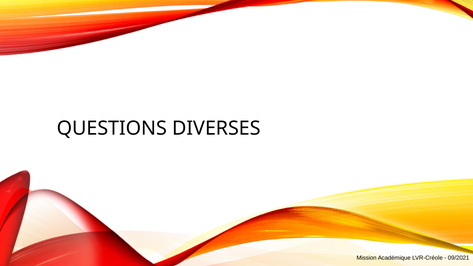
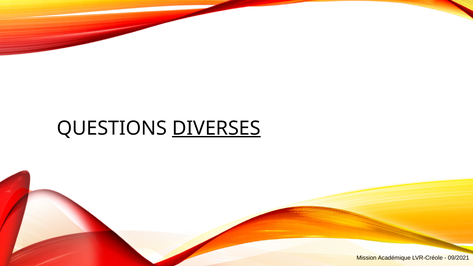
DIVERSES underline: none -> present (216, 128)
